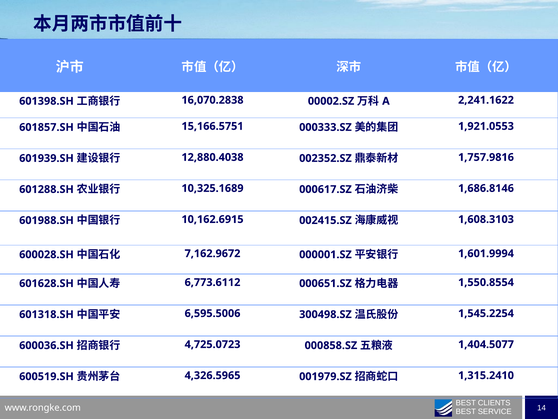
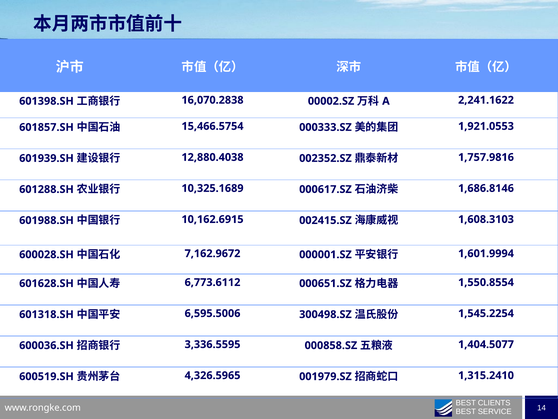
15,166.5751: 15,166.5751 -> 15,466.5754 (213, 126)
4,725.0723: 4,725.0723 -> 3,336.5595 (213, 344)
